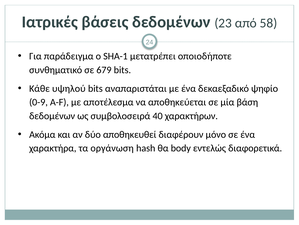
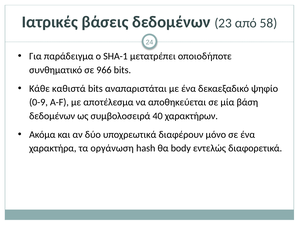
679: 679 -> 966 (104, 70)
υψηλού: υψηλού -> καθιστά (69, 88)
αποθηκευθεί: αποθηκευθεί -> υποχρεωτικά (130, 134)
